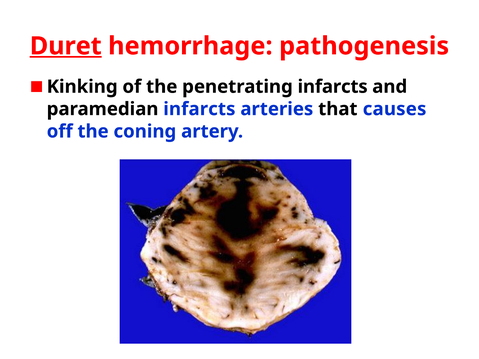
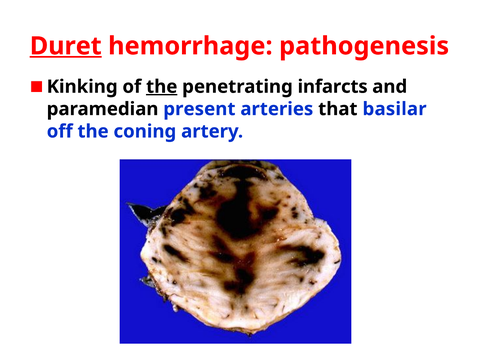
the underline: none -> present (162, 87)
paramedian infarcts: infarcts -> present (199, 109)
causes: causes -> basilar (395, 109)
